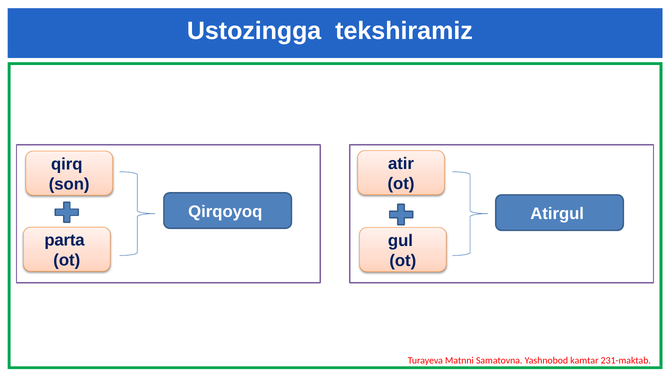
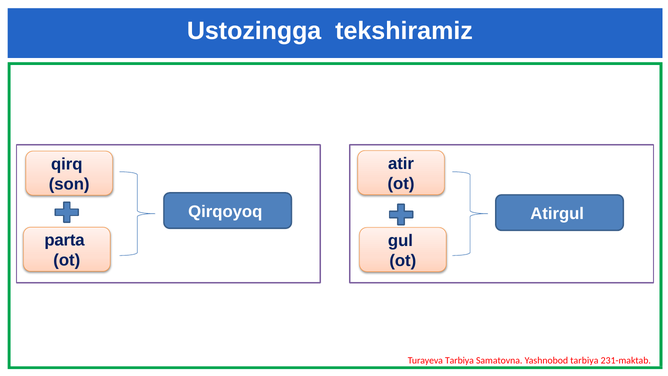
Turayeva Matnni: Matnni -> Tarbiya (459, 360)
Yashnobod kamtar: kamtar -> tarbiya (584, 360)
